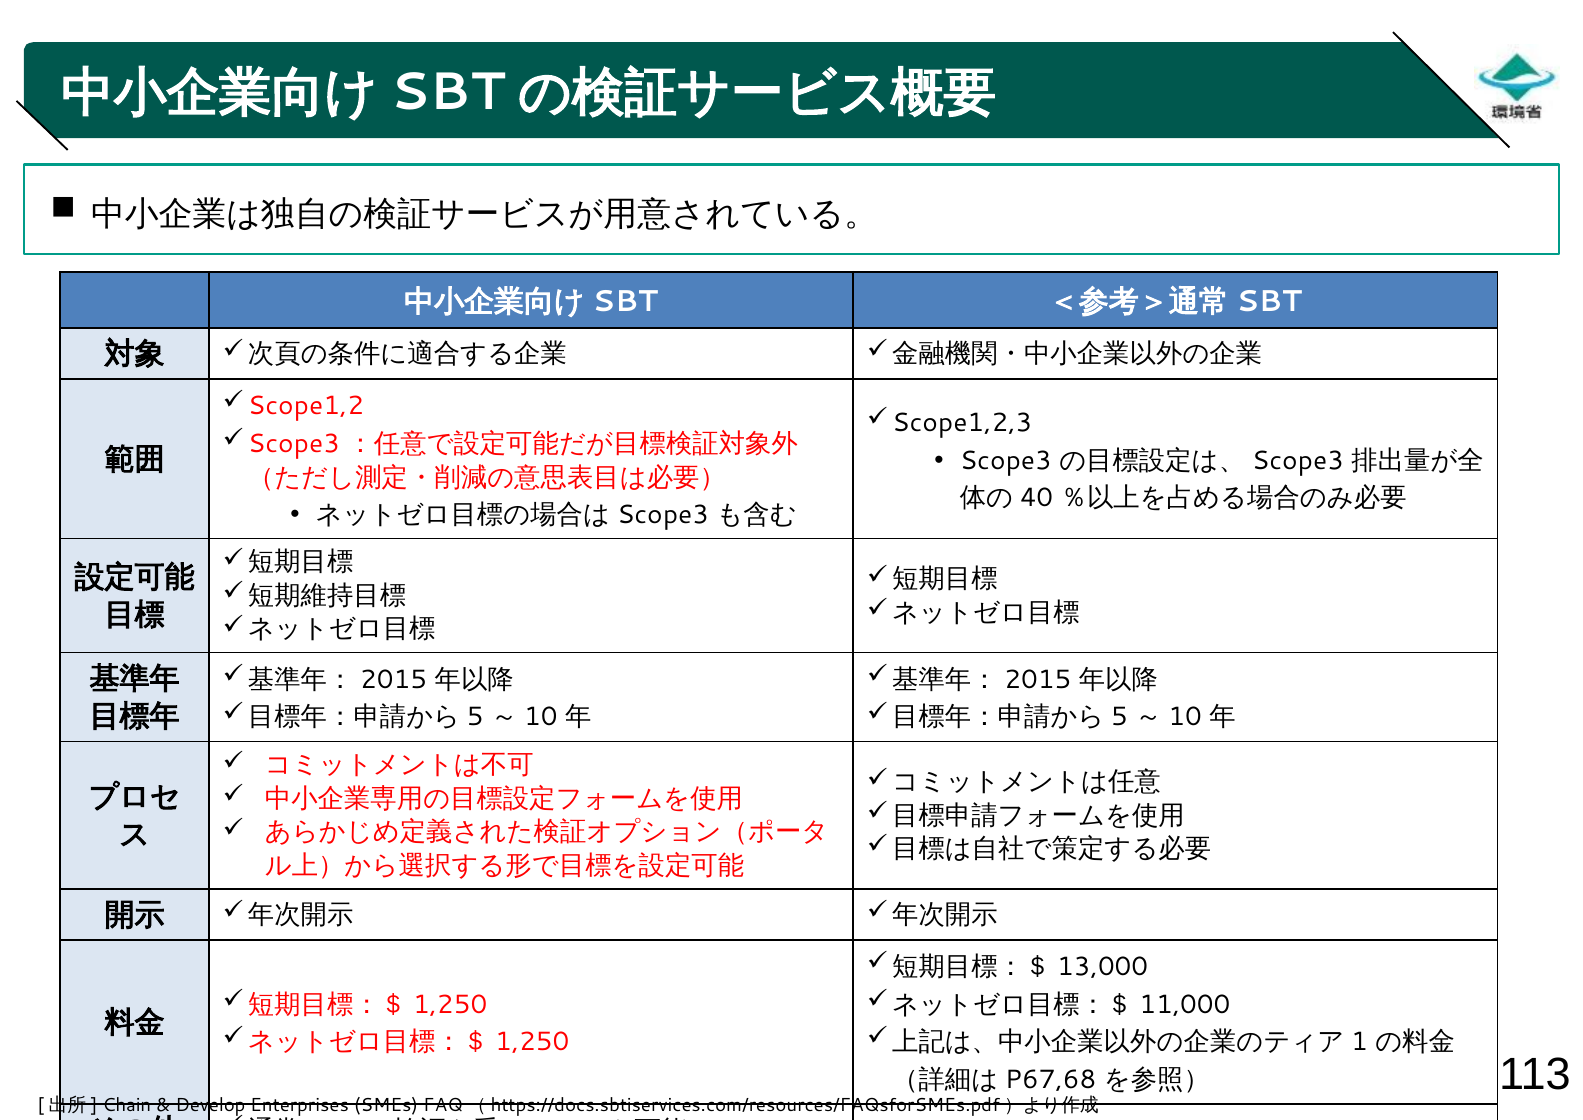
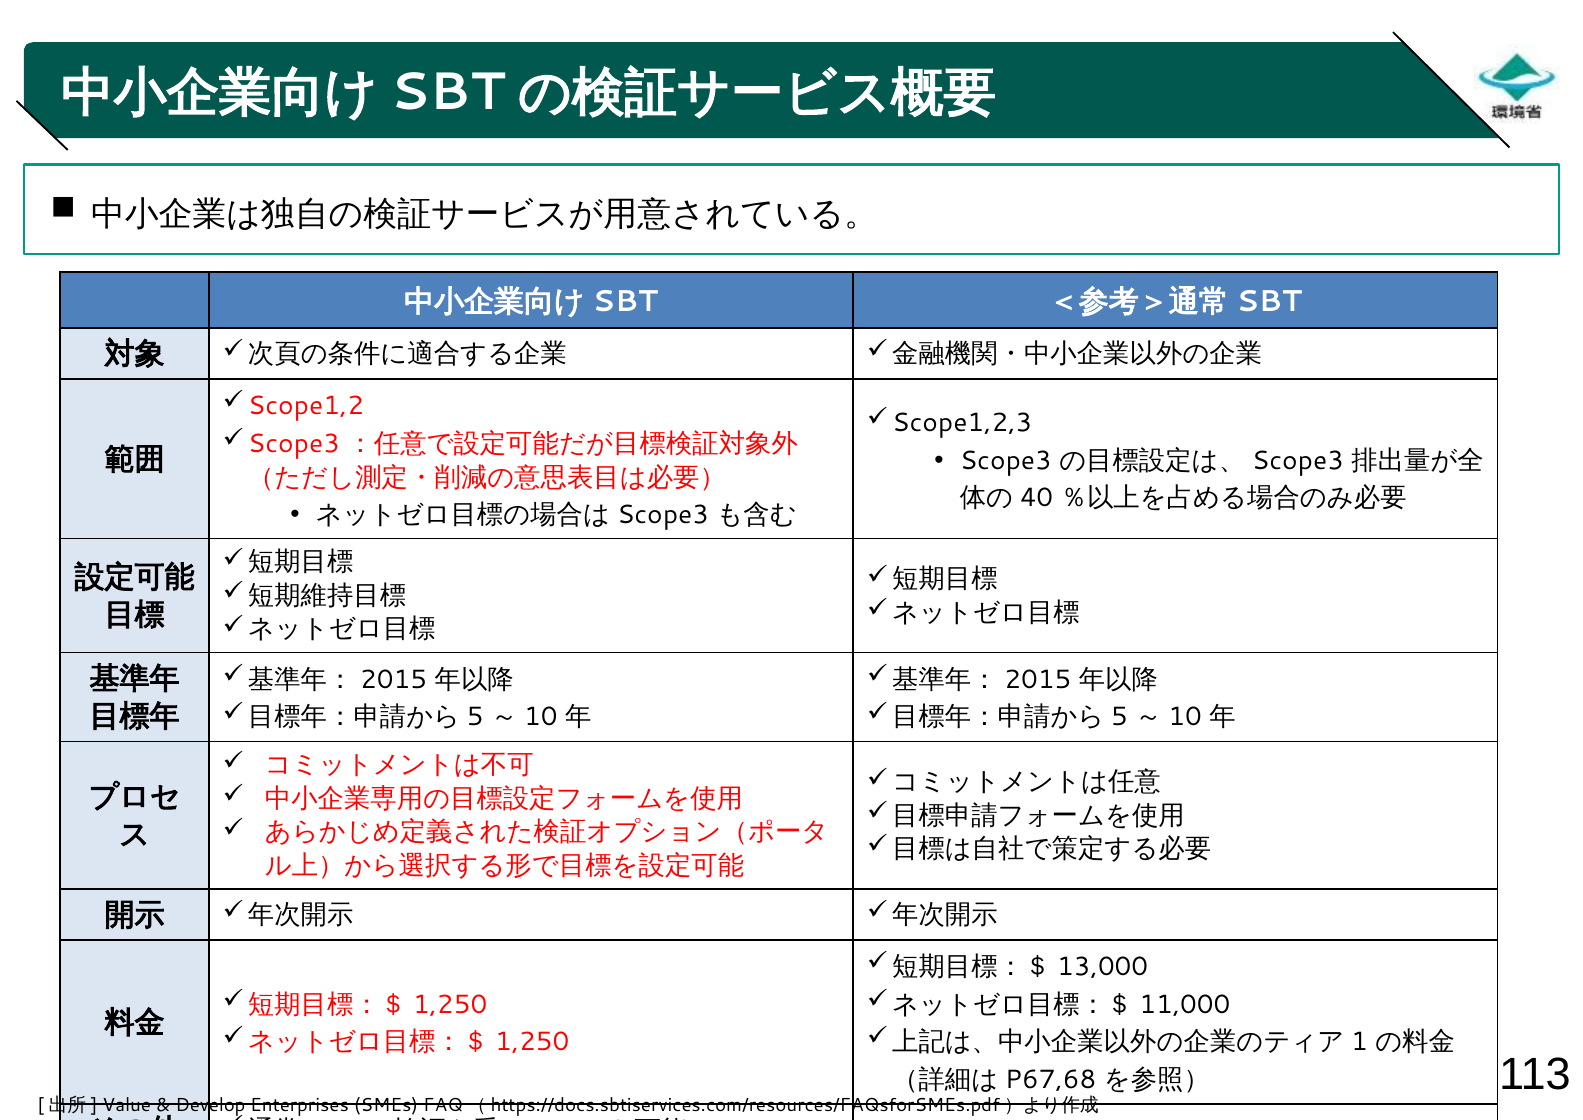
Chain: Chain -> Value (127, 1104)
